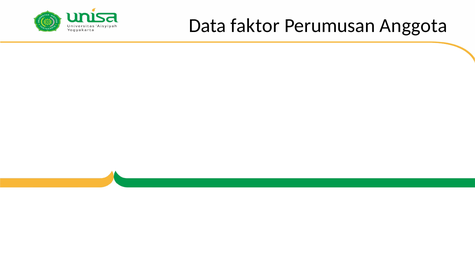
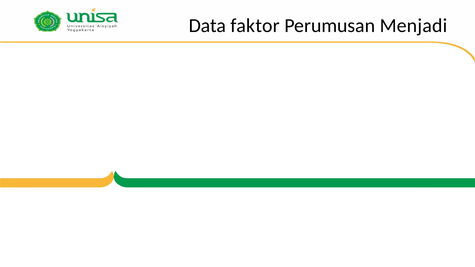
Anggota: Anggota -> Menjadi (413, 26)
